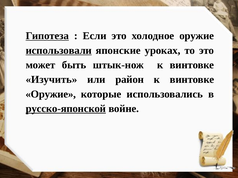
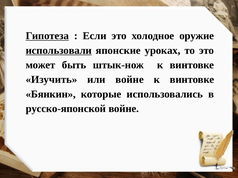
или район: район -> войне (130, 80)
Оружие: Оружие -> Бянкин (51, 94)
русско-японской underline: present -> none (66, 109)
